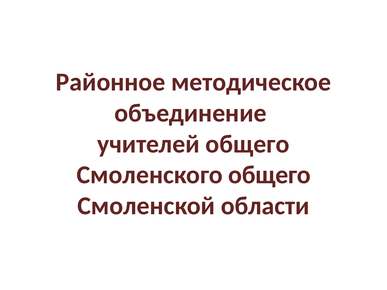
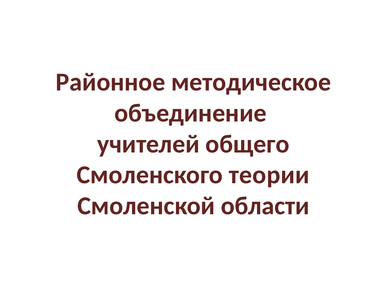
Смоленского общего: общего -> теории (269, 175)
